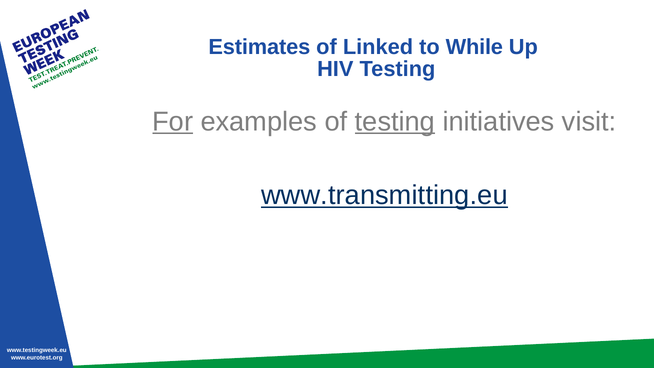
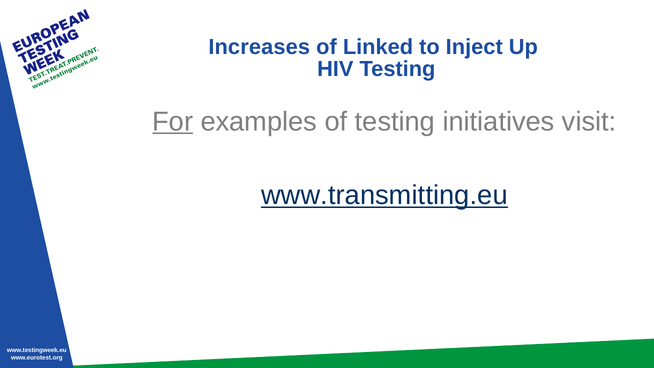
Estimates: Estimates -> Increases (259, 47)
While: While -> Inject (474, 47)
testing underline: present -> none (395, 122)
